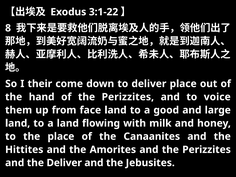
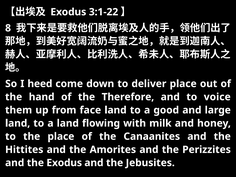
their: their -> heed (40, 84)
of the Perizzites: Perizzites -> Therefore (128, 97)
the Deliver: Deliver -> Exodus (64, 163)
